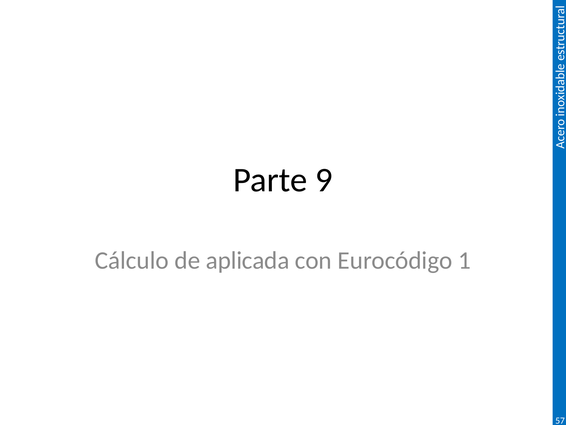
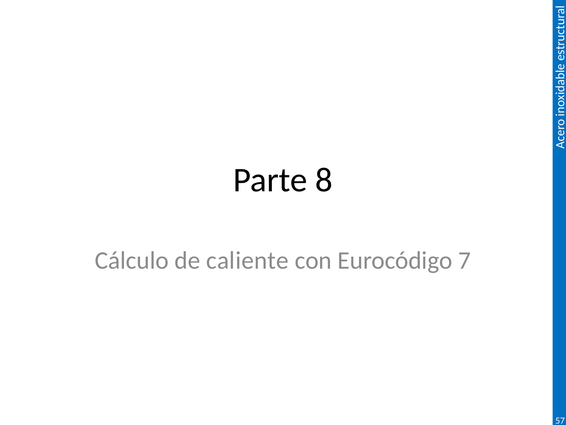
9: 9 -> 8 (324, 180)
aplicada: aplicada -> caliente (247, 260)
1: 1 -> 7 (464, 260)
